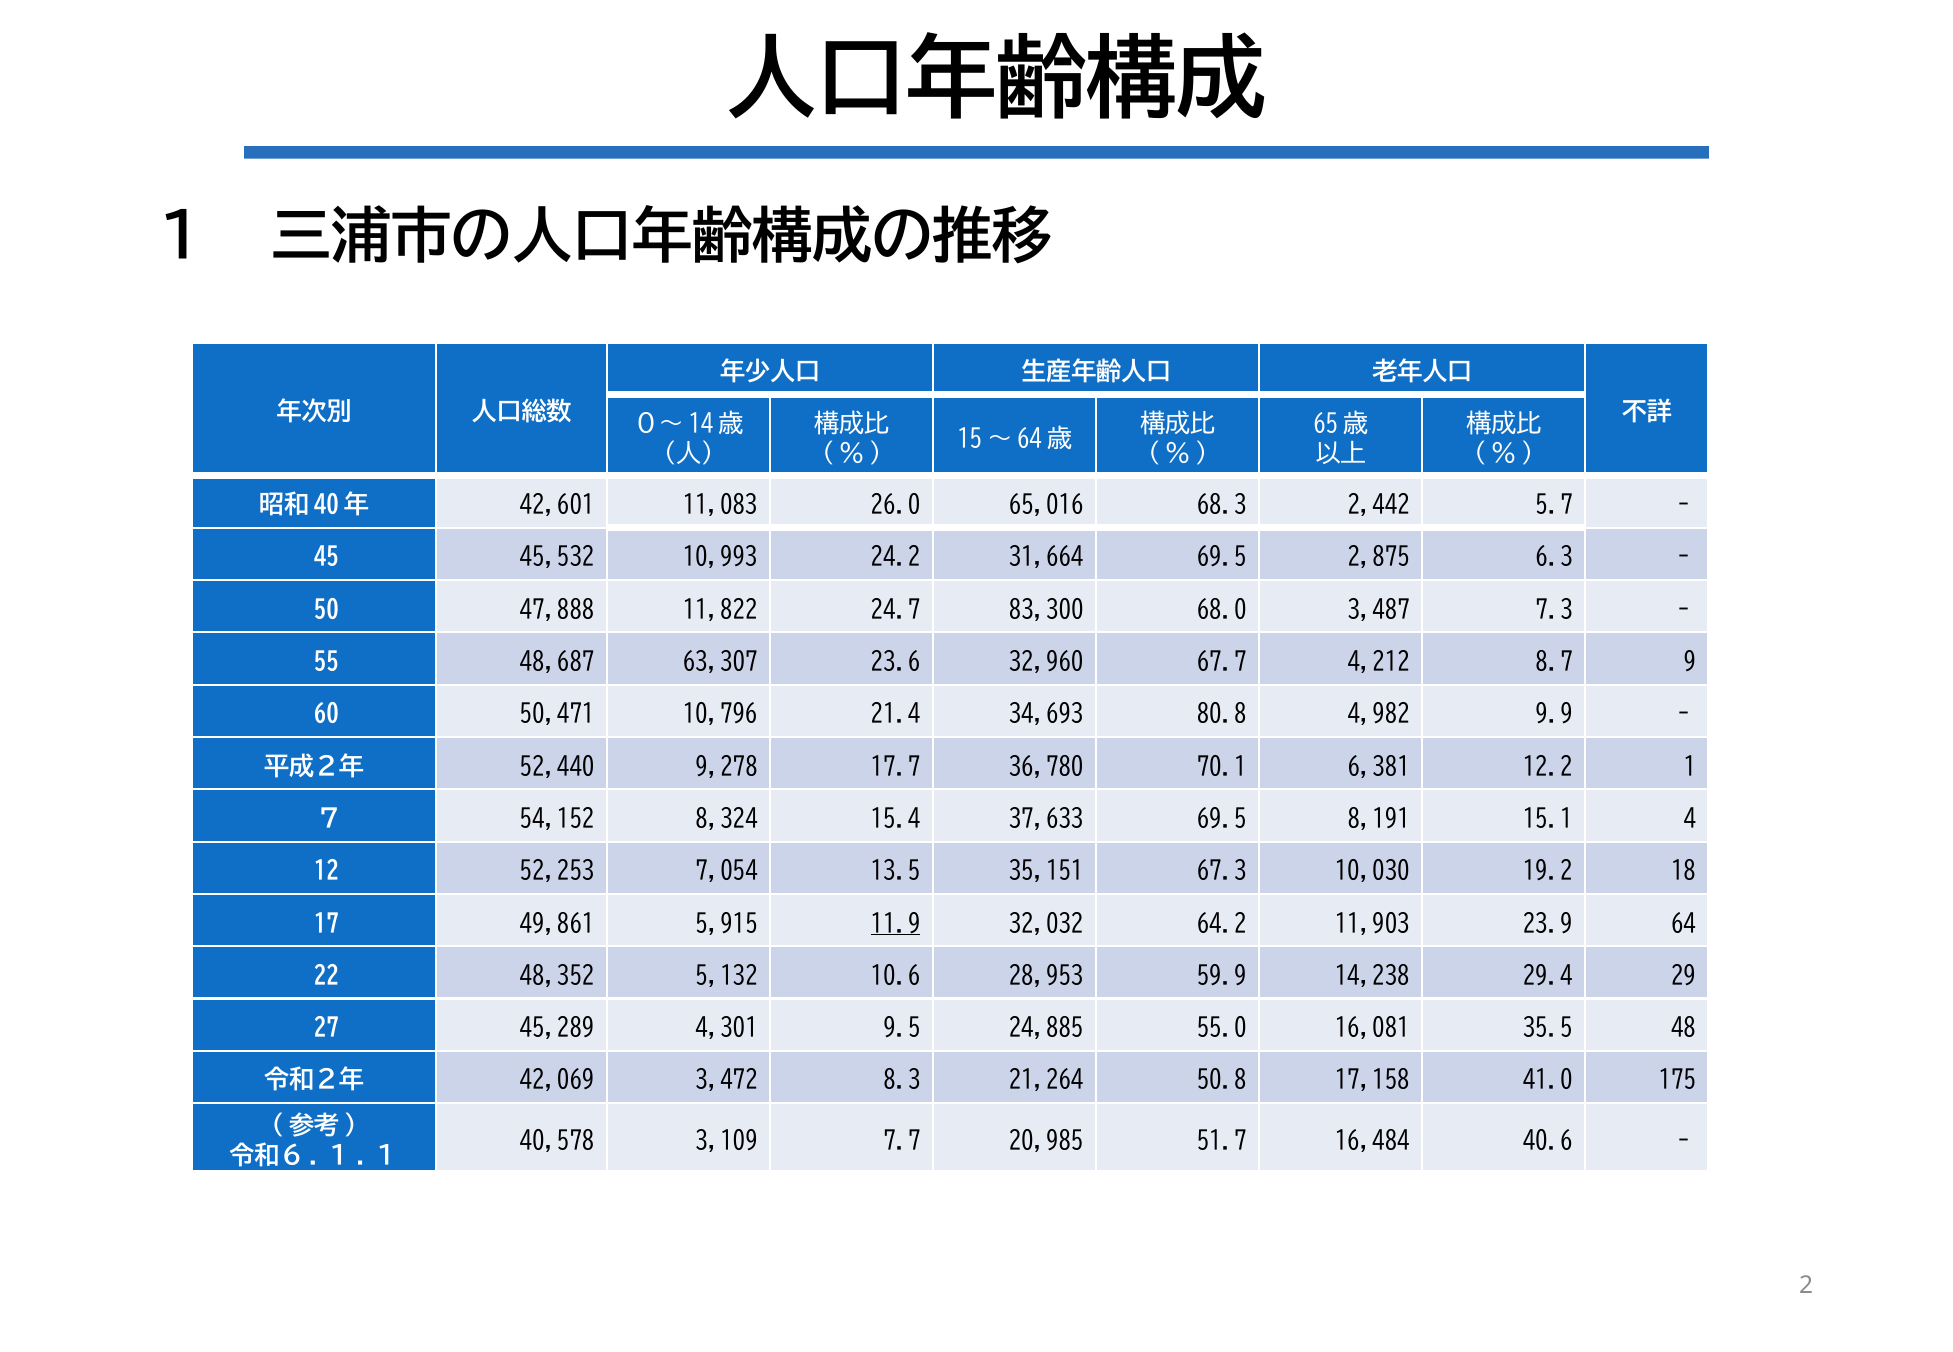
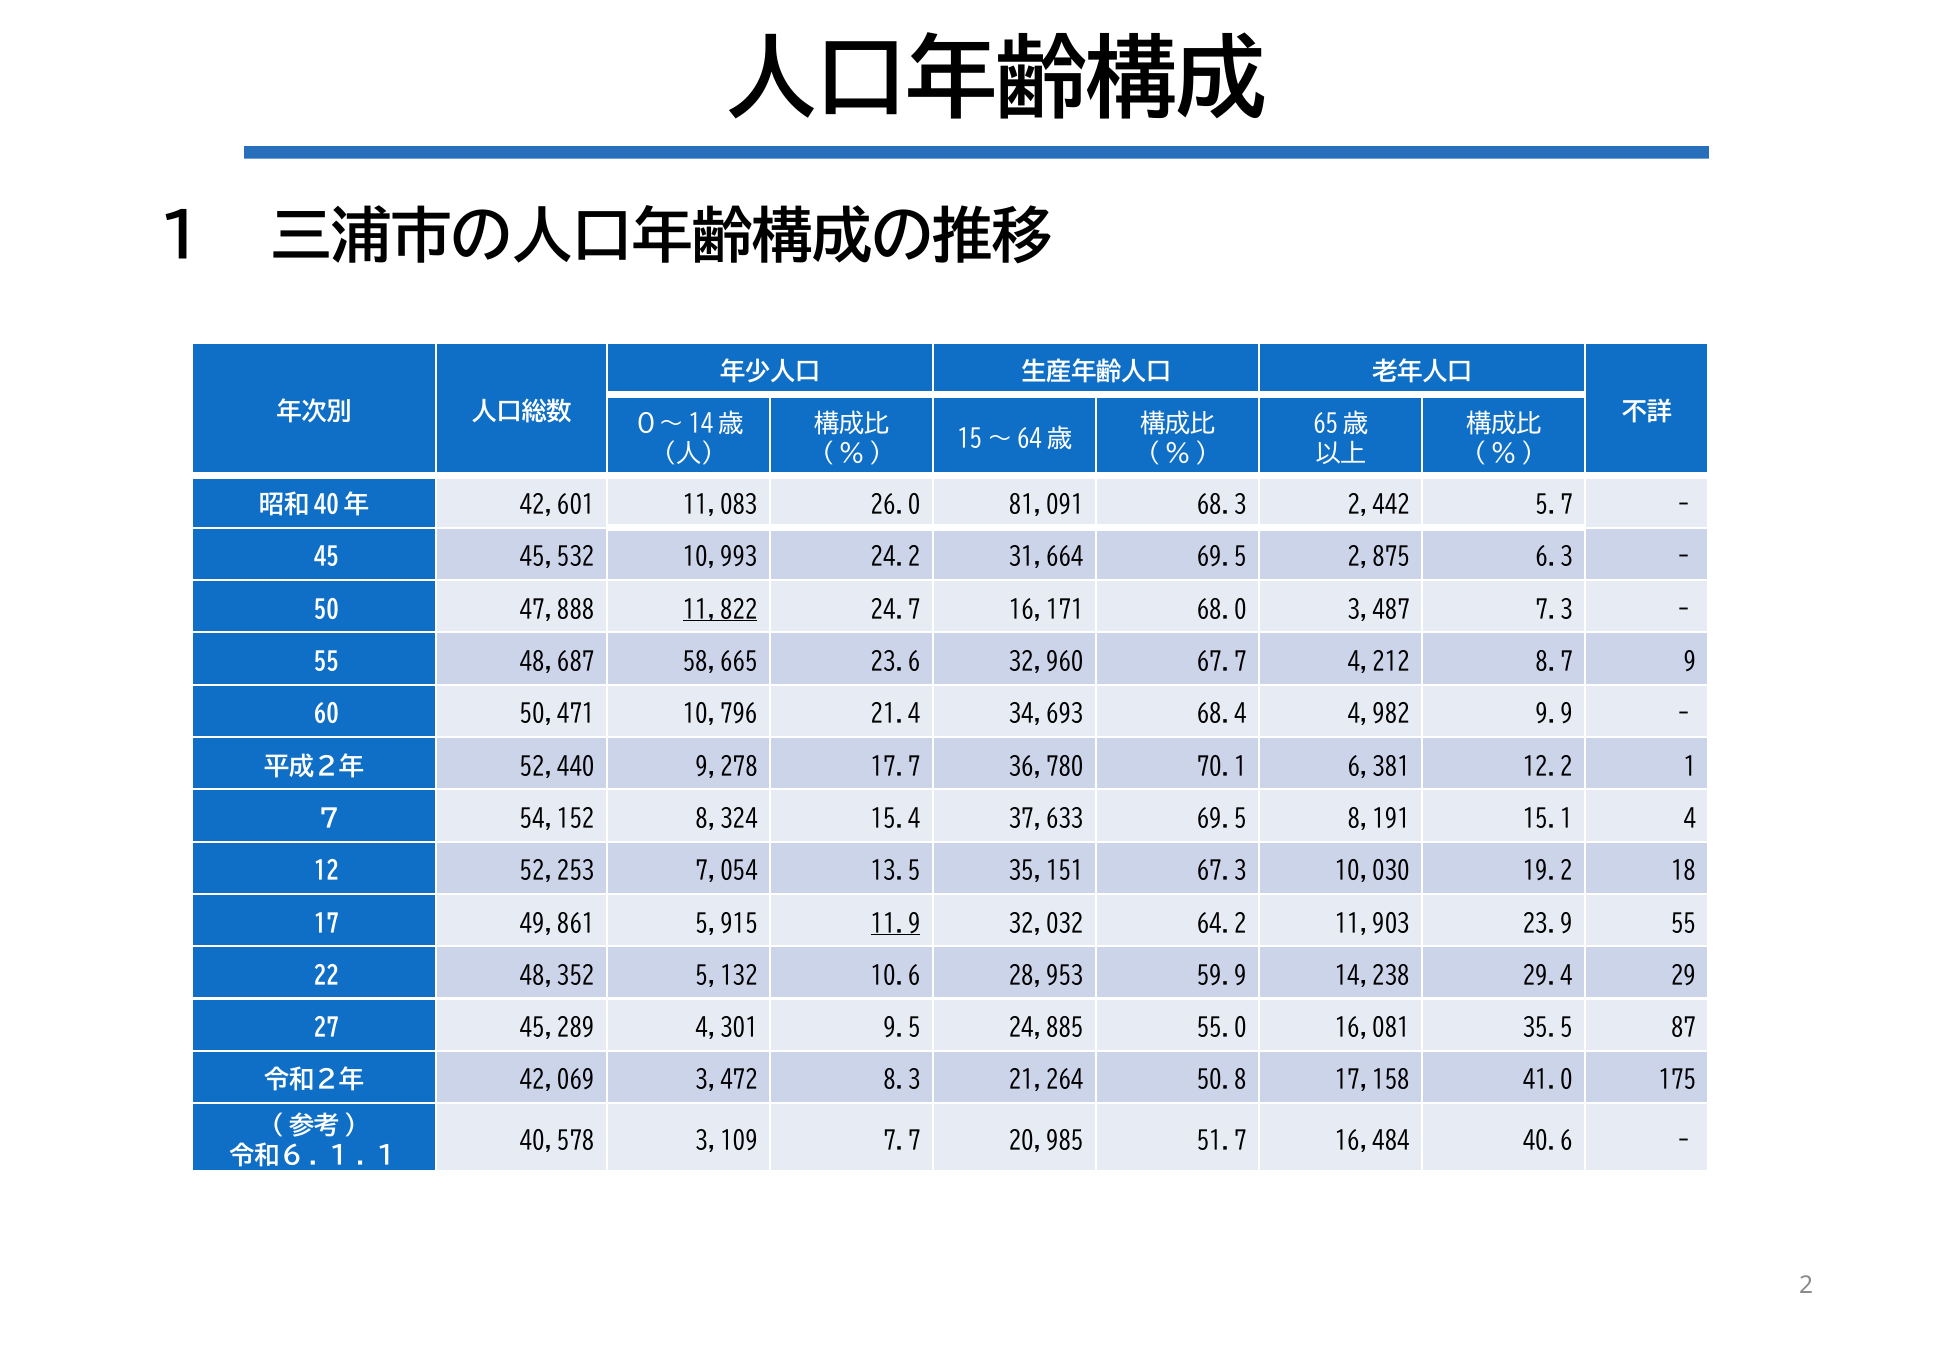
65,016: 65,016 -> 81,091 (1046, 505)
11,822 underline: none -> present (720, 610)
83,300: 83,300 -> 16,171 (1046, 610)
63,307: 63,307 -> 58,665 (720, 662)
80.8: 80.8 -> 68.4 (1222, 715)
23.9 64: 64 -> 55 (1684, 924)
48: 48 -> 87 (1684, 1028)
